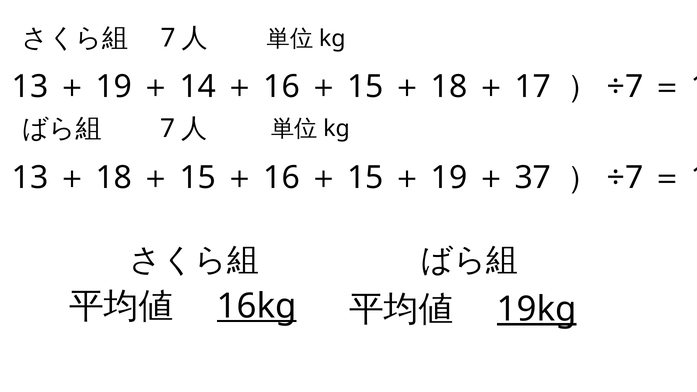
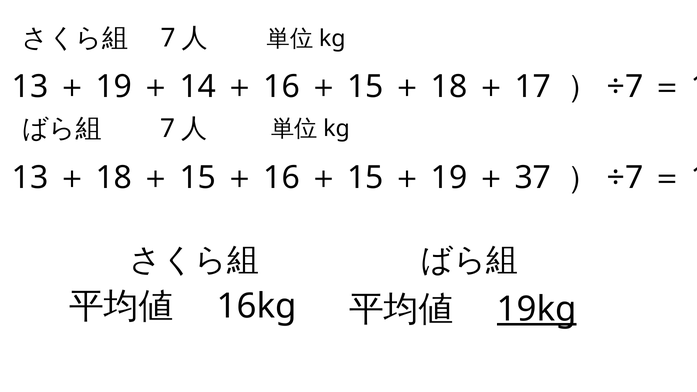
16kg underline: present -> none (257, 306)
